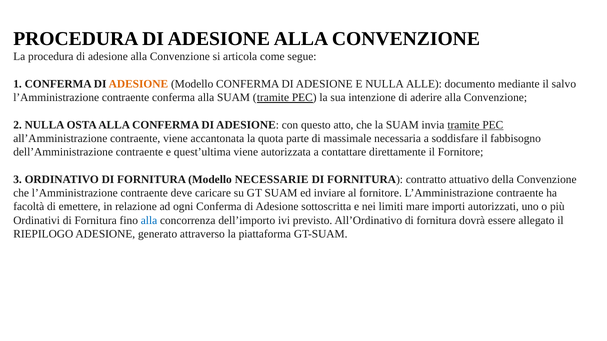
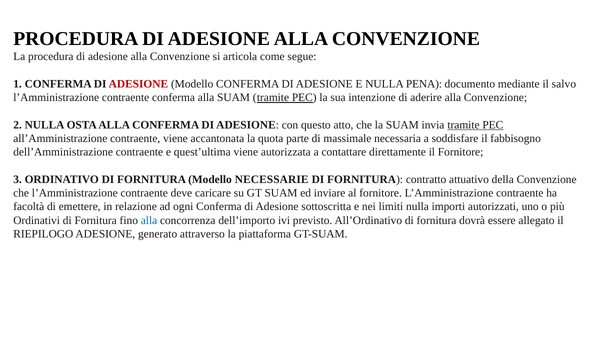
ADESIONE colour: orange -> red (138, 84)
ALLE: ALLE -> PENA (424, 84)
limiti mare: mare -> nulla (417, 207)
